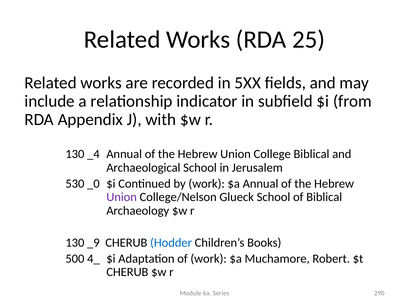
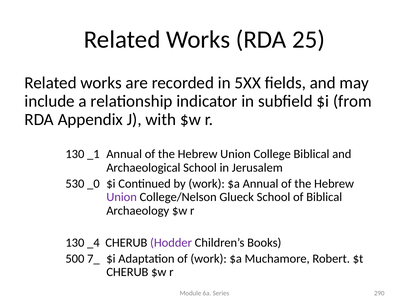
_4: _4 -> _1 (93, 154)
_9: _9 -> _4 (93, 242)
Hodder colour: blue -> purple (171, 242)
4_: 4_ -> 7_ (93, 258)
